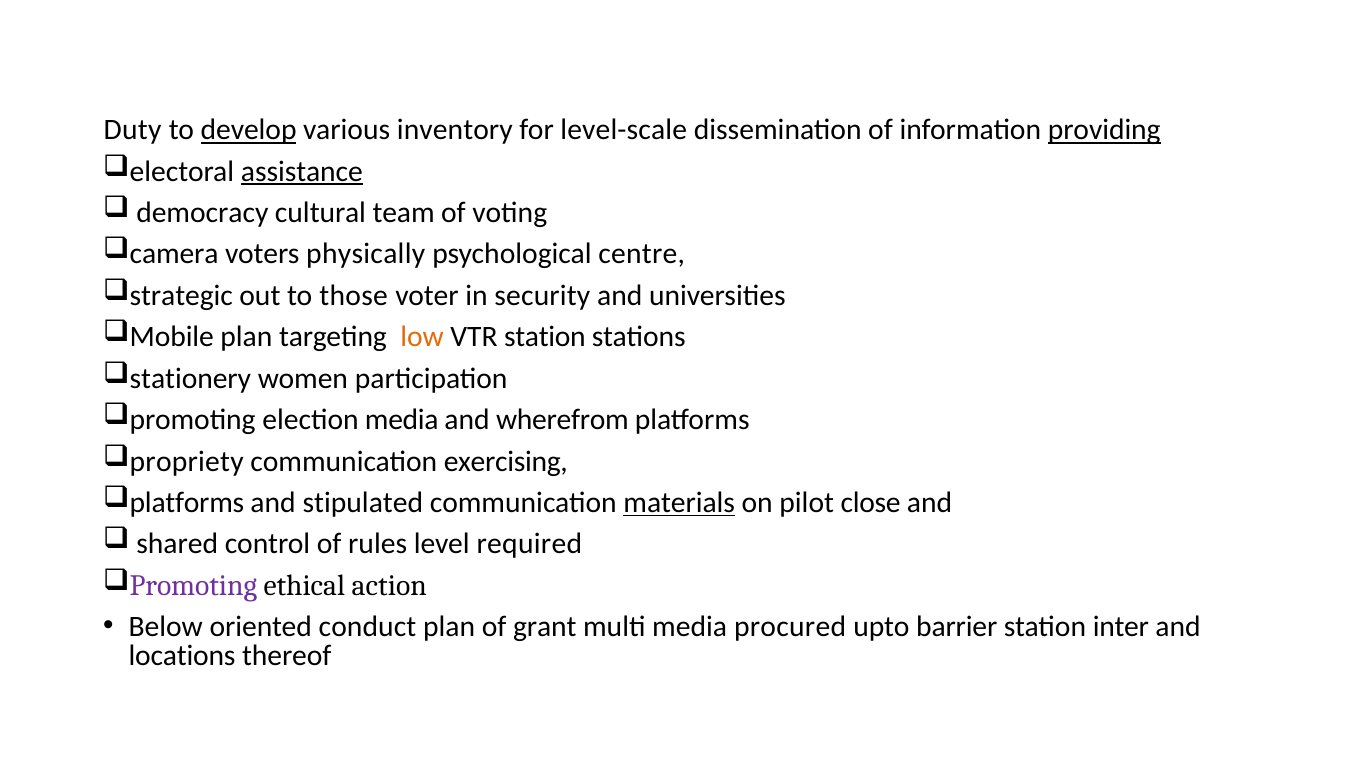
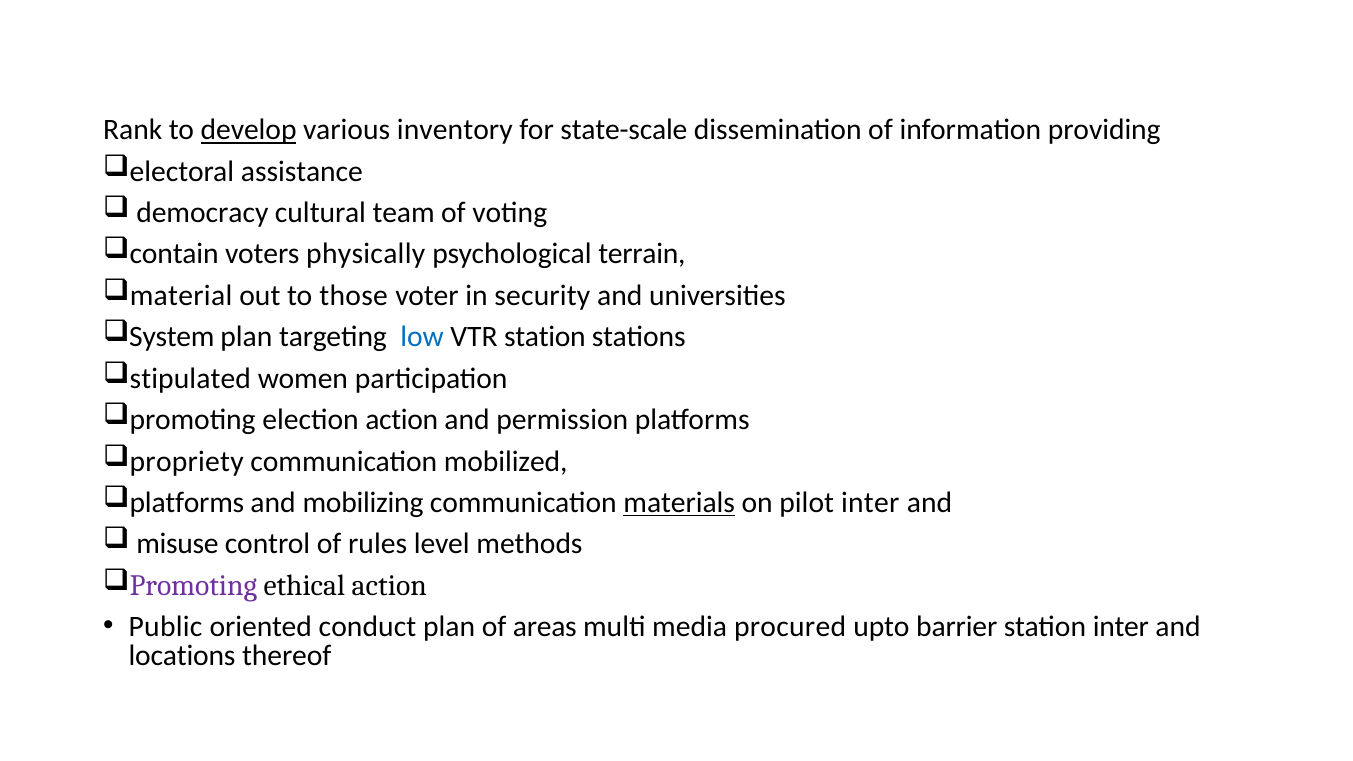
Duty: Duty -> Rank (133, 130)
level-scale: level-scale -> state-scale (624, 130)
providing underline: present -> none (1104, 130)
assistance underline: present -> none (302, 171)
camera: camera -> contain (174, 254)
centre: centre -> terrain (642, 254)
strategic: strategic -> material (181, 296)
Mobile: Mobile -> System (172, 337)
low colour: orange -> blue (422, 337)
stationery: stationery -> stipulated (190, 379)
election media: media -> action (402, 420)
wherefrom: wherefrom -> permission (562, 420)
exercising: exercising -> mobilized (506, 461)
stipulated: stipulated -> mobilizing (363, 503)
pilot close: close -> inter (870, 503)
shared: shared -> misuse (177, 544)
required: required -> methods (530, 544)
Below: Below -> Public (166, 627)
grant: grant -> areas (545, 627)
